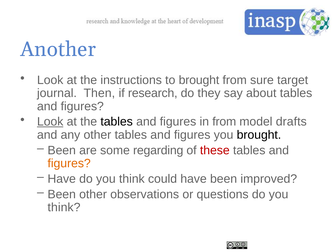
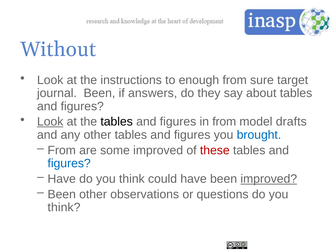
Another: Another -> Without (58, 49)
to brought: brought -> enough (199, 80)
journal Then: Then -> Been (99, 93)
research: research -> answers (153, 93)
brought colour: black -> blue (259, 135)
Been: Been -> From (62, 150)
some regarding: regarding -> improved (158, 150)
figures colour: orange -> blue (69, 163)
improved underline: none -> present (269, 179)
